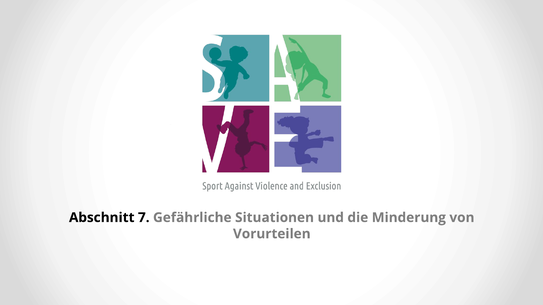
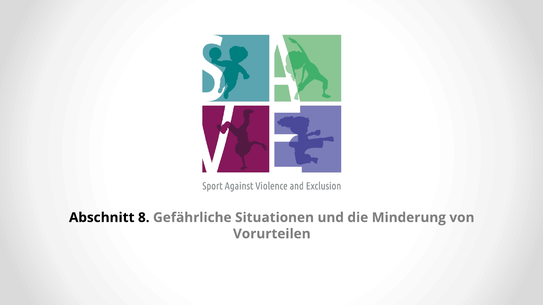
7: 7 -> 8 (144, 218)
